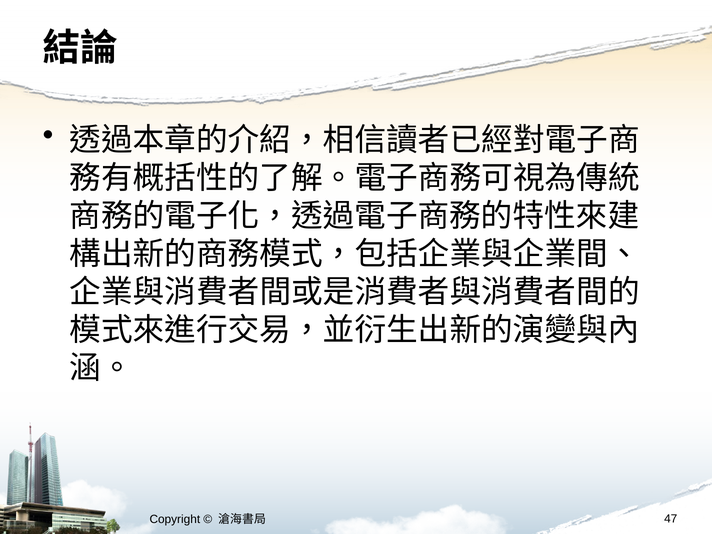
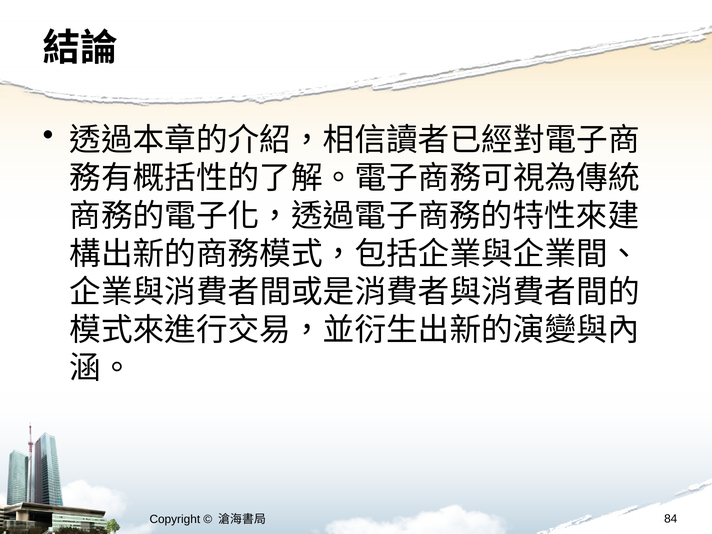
47: 47 -> 84 (671, 519)
